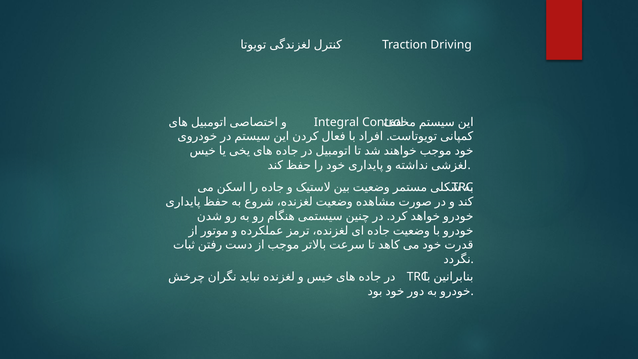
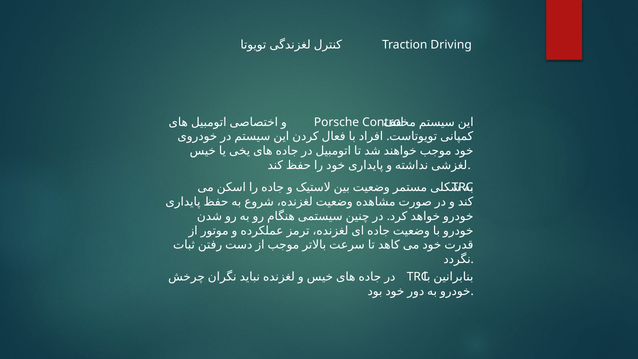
Integral: Integral -> Porsche (336, 122)
